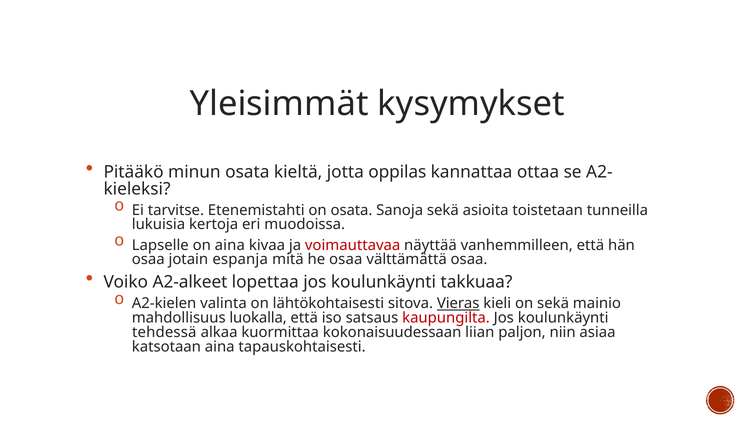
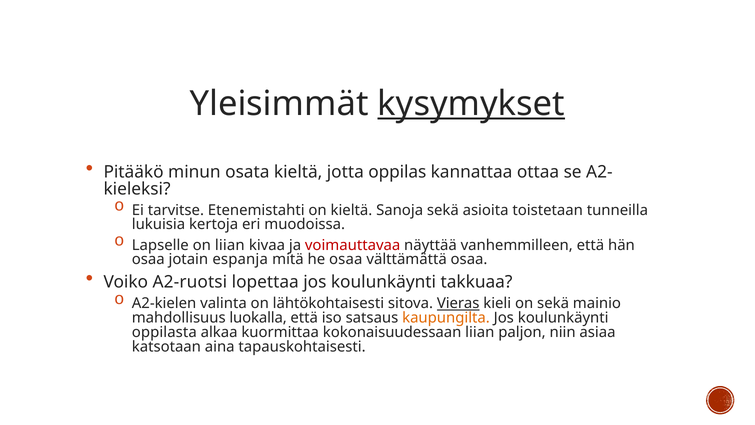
kysymykset underline: none -> present (471, 104)
on osata: osata -> kieltä (351, 210)
on aina: aina -> liian (230, 245)
A2-alkeet: A2-alkeet -> A2-ruotsi (190, 282)
kaupungilta colour: red -> orange (446, 318)
tehdessä: tehdessä -> oppilasta (164, 332)
